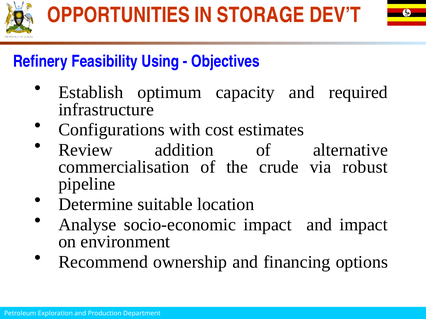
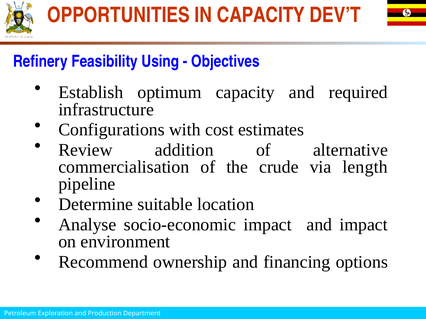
IN STORAGE: STORAGE -> CAPACITY (261, 15)
robust: robust -> length (365, 167)
